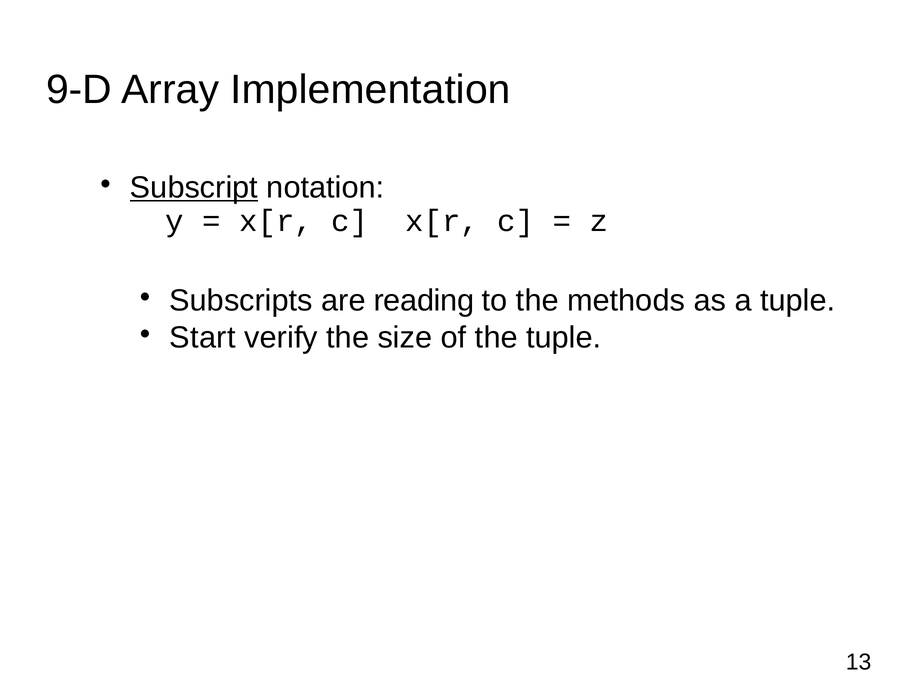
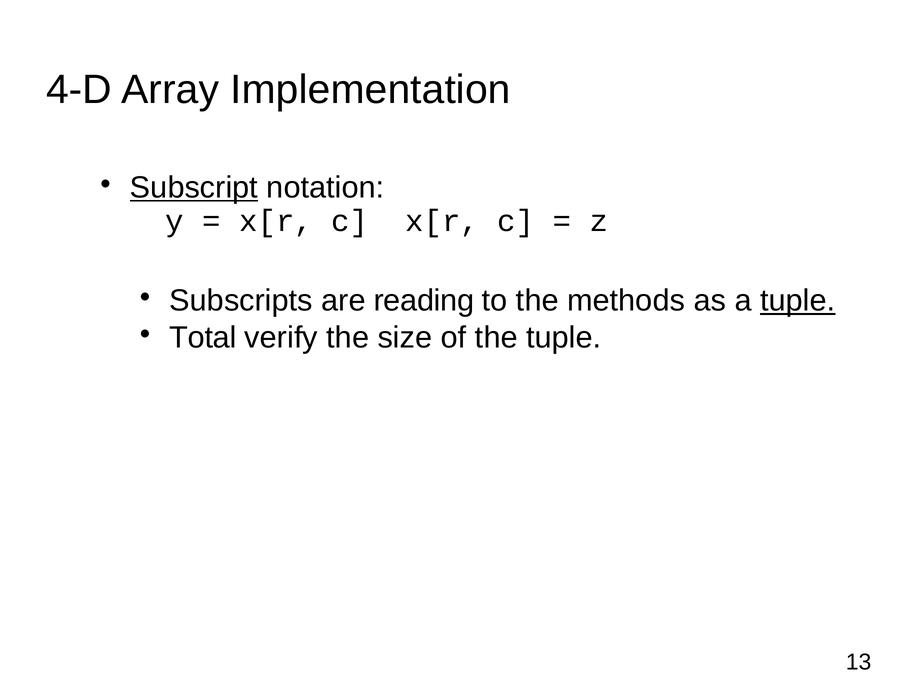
9-D: 9-D -> 4-D (79, 90)
tuple underline: none -> present (798, 301)
Start: Start -> Total (203, 338)
